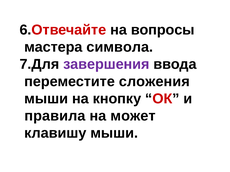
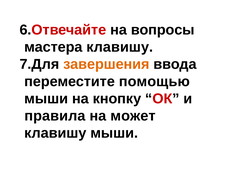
мастера символа: символа -> клавишу (120, 47)
завершения colour: purple -> orange (106, 64)
сложения: сложения -> помощью (154, 82)
